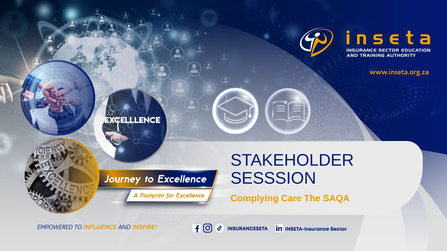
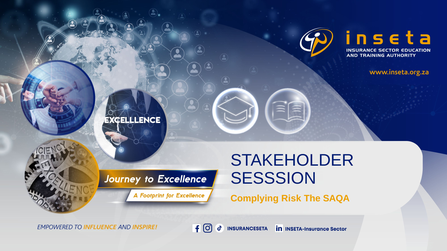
Care: Care -> Risk (291, 199)
